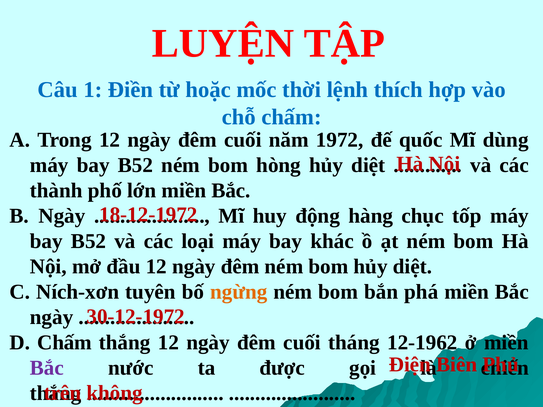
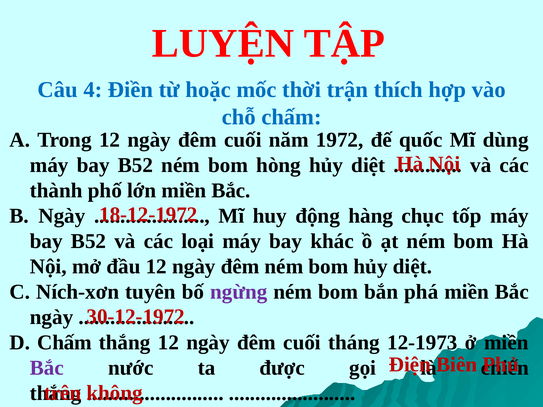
1: 1 -> 4 (93, 90)
lệnh: lệnh -> trận (347, 90)
ngừng colour: orange -> purple (239, 292)
12-1962: 12-1962 -> 12-1973 (422, 343)
